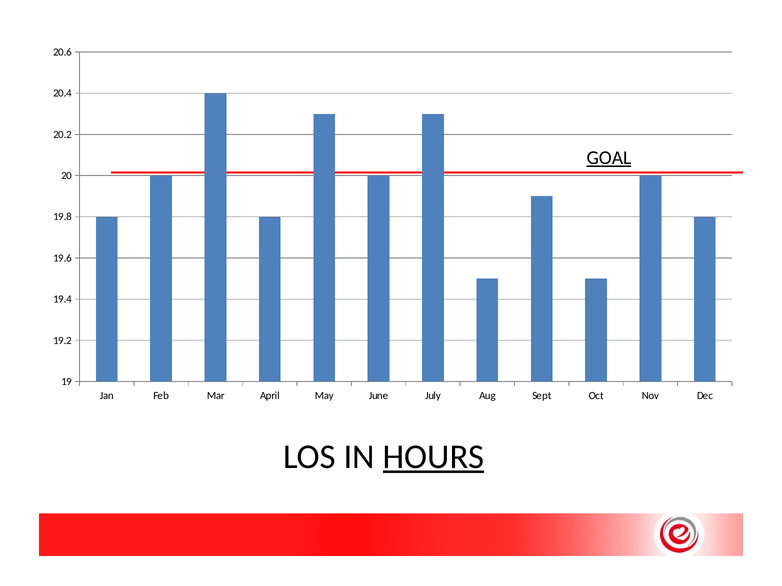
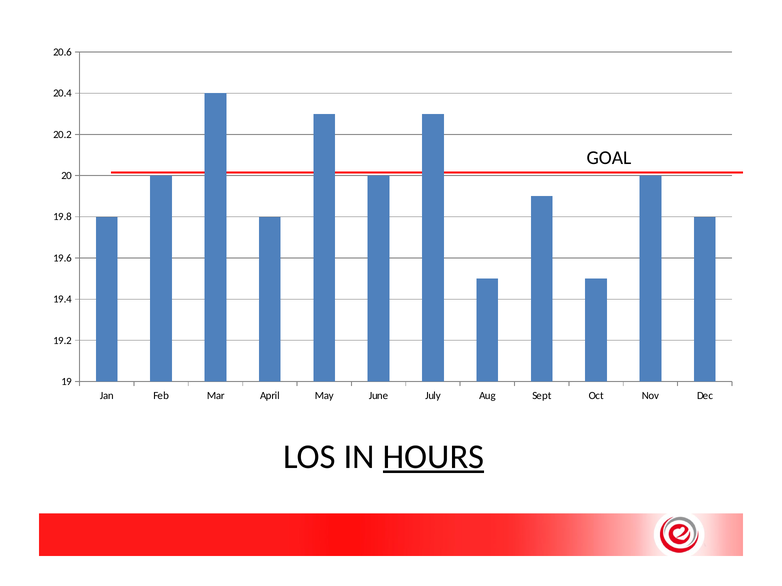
GOAL underline: present -> none (609, 158)
